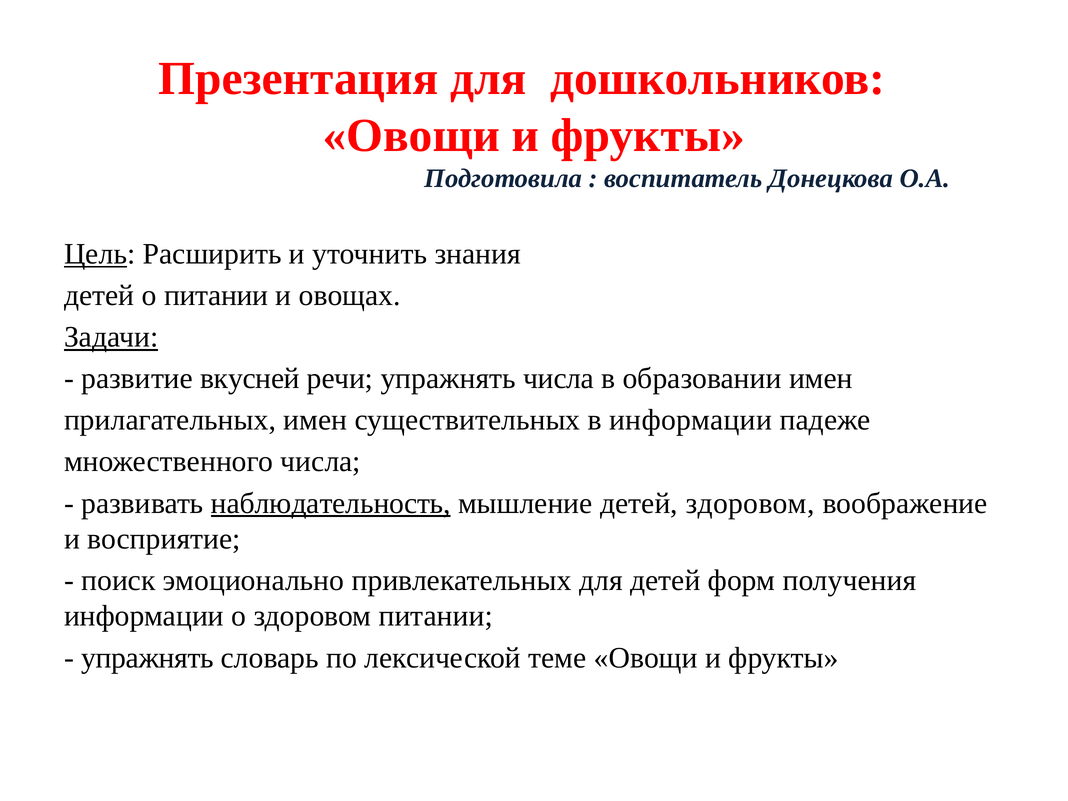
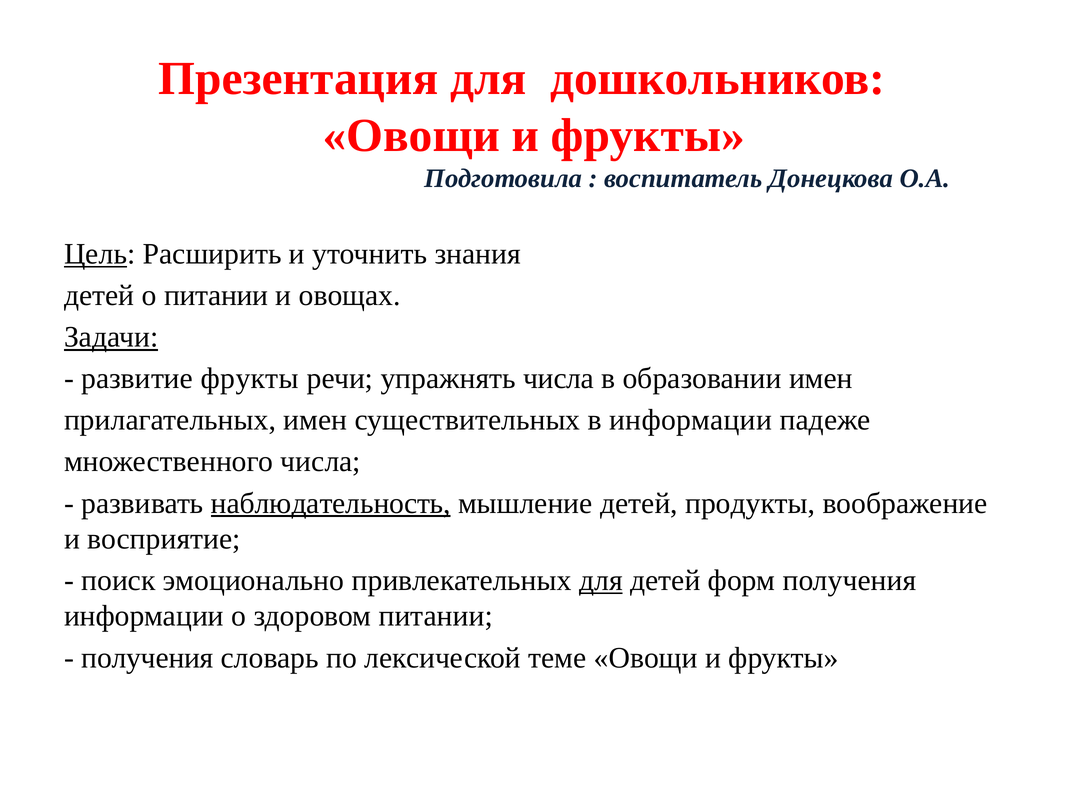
развитие вкусней: вкусней -> фрукты (250, 379)
детей здоровом: здоровом -> продукты (750, 503)
для underline: none -> present (601, 581)
упражнять: упражнять -> получения (147, 658)
